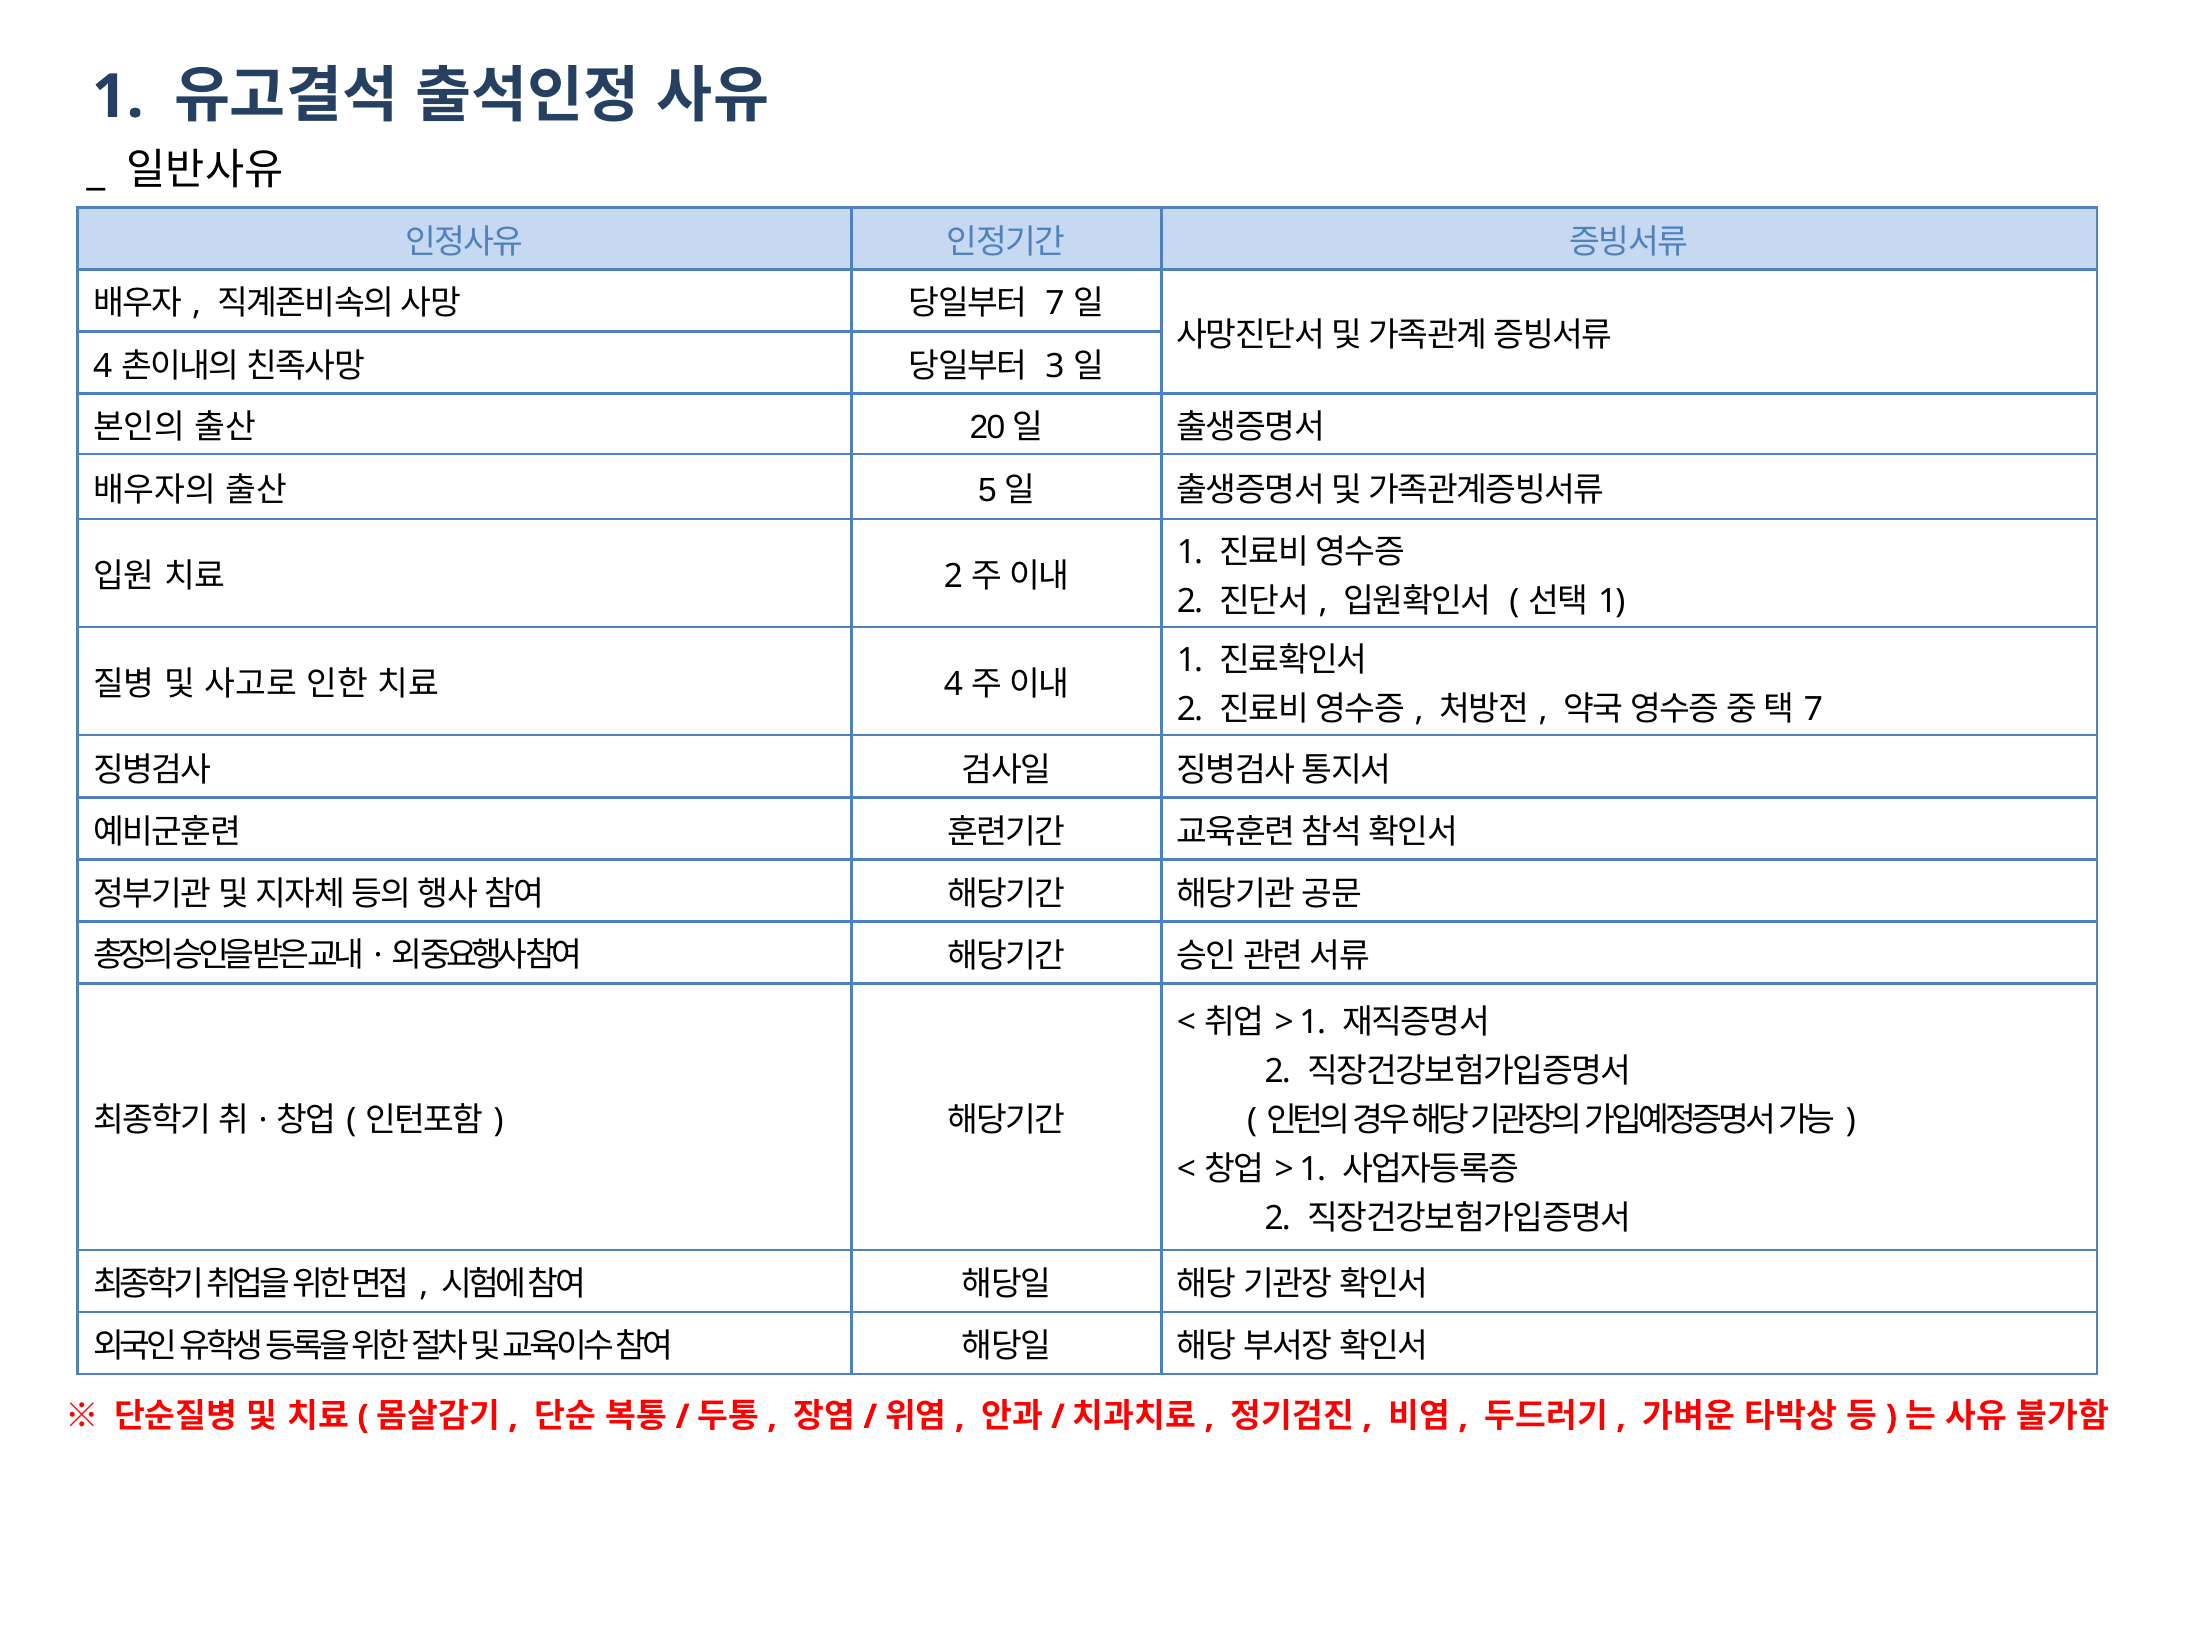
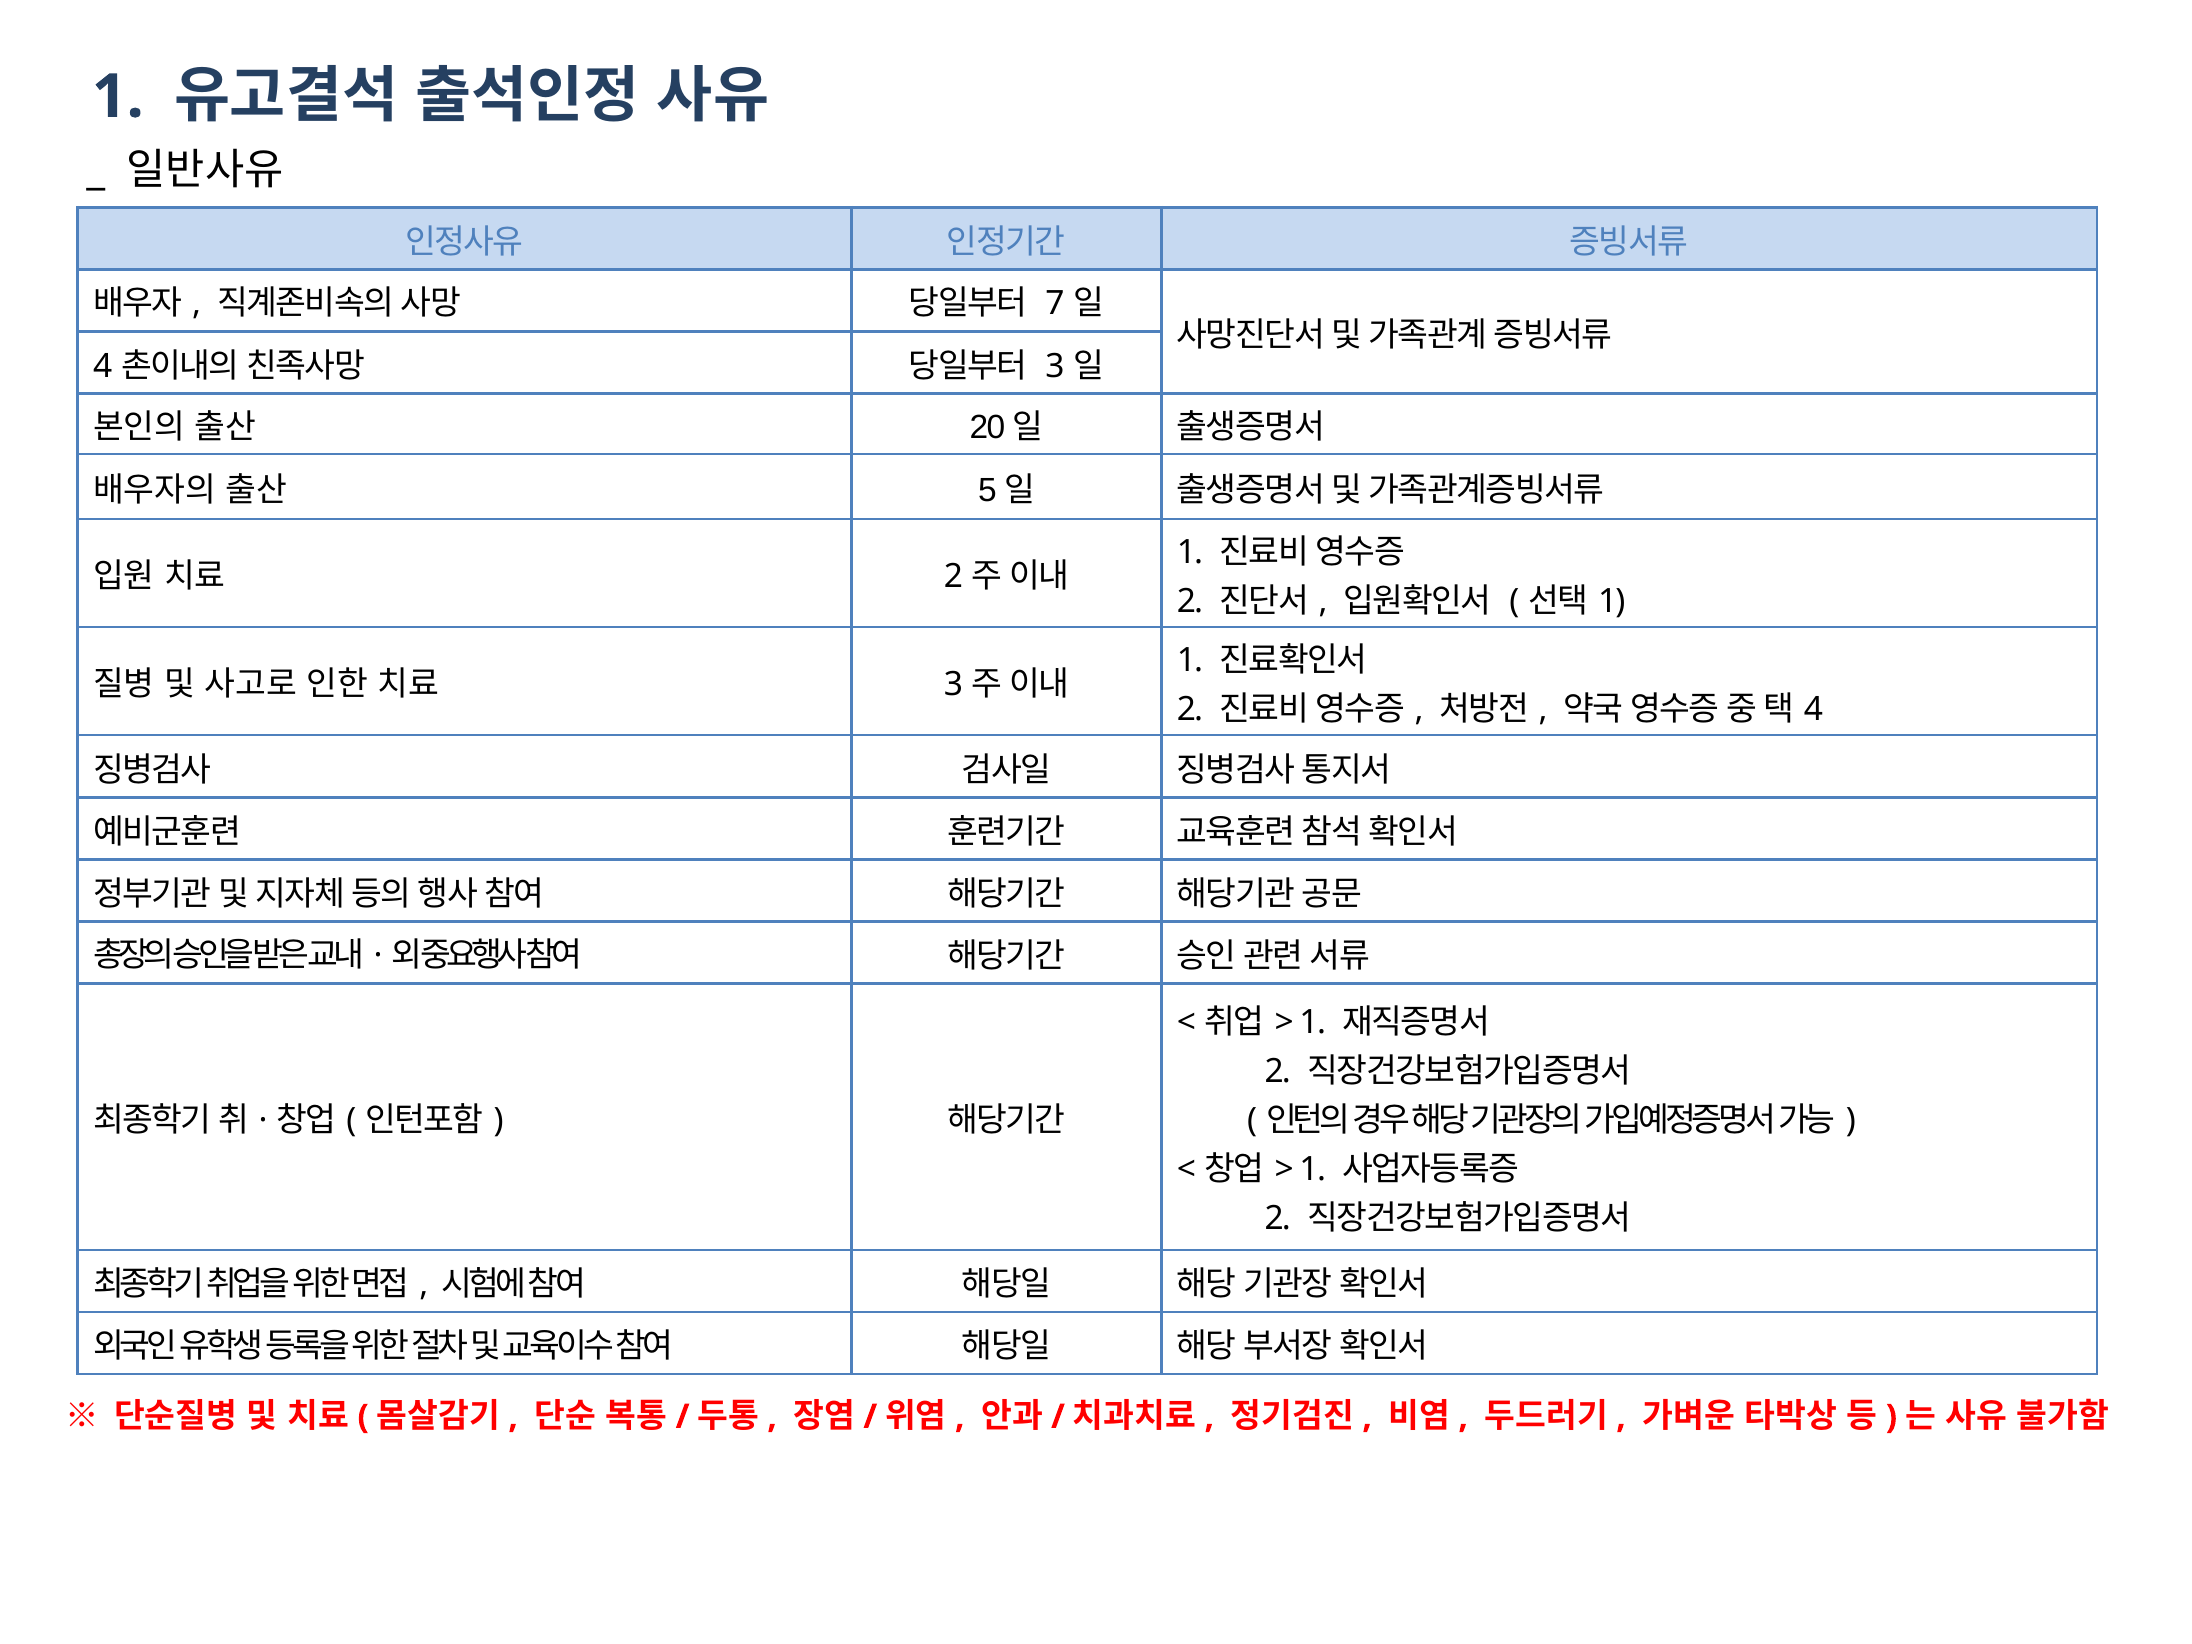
4: 4 -> 3 (954, 685)
7: 7 -> 4 (1813, 709)
